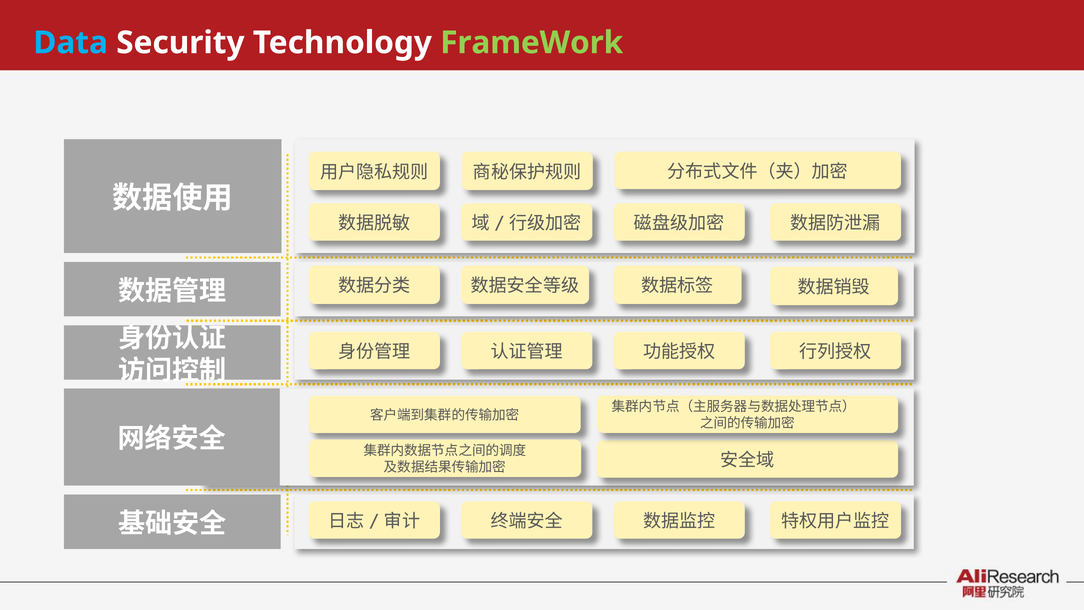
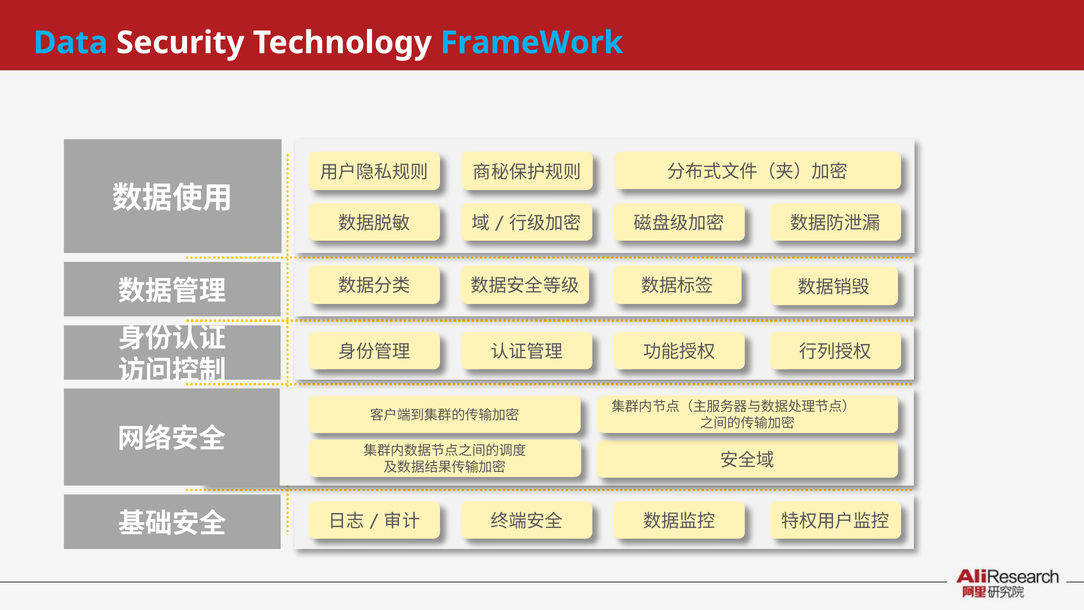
FrameWork colour: light green -> light blue (532, 43)
